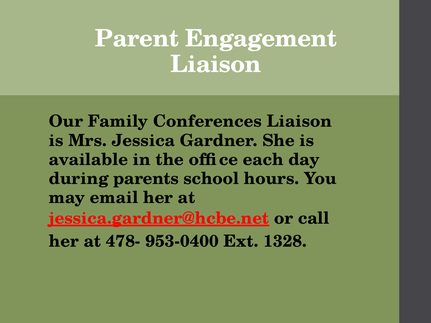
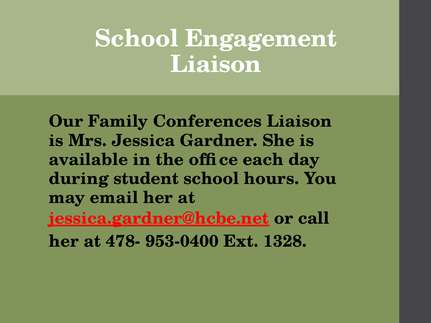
Parent: Parent -> School (137, 39)
parents: parents -> student (146, 179)
